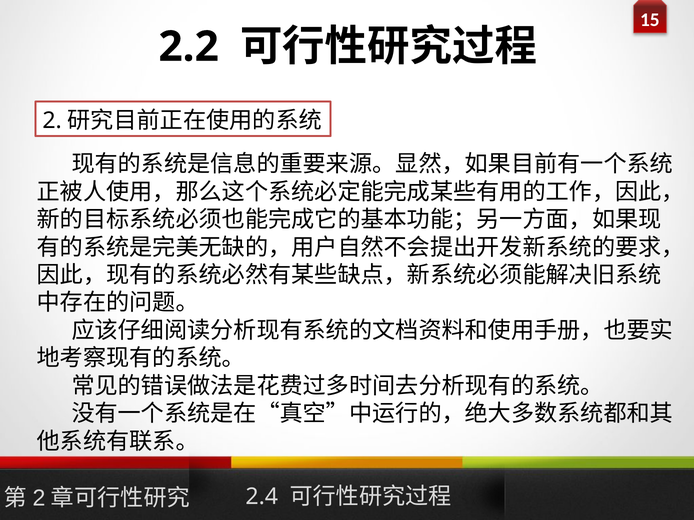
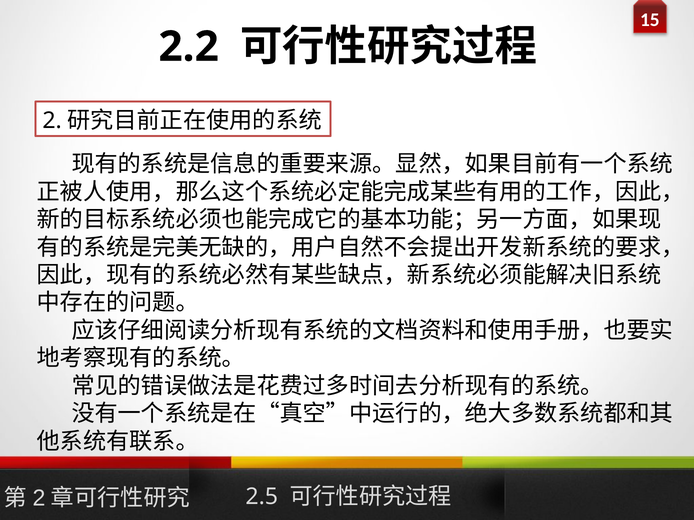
2.4: 2.4 -> 2.5 (262, 497)
